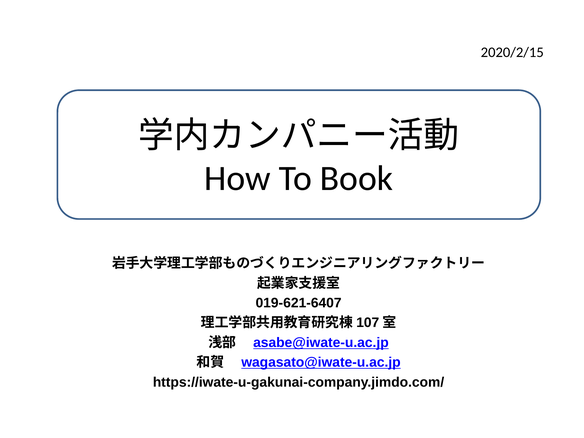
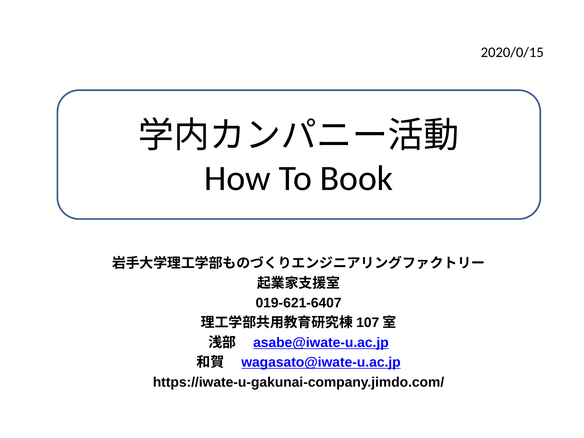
2020/2/15: 2020/2/15 -> 2020/0/15 (512, 52)
